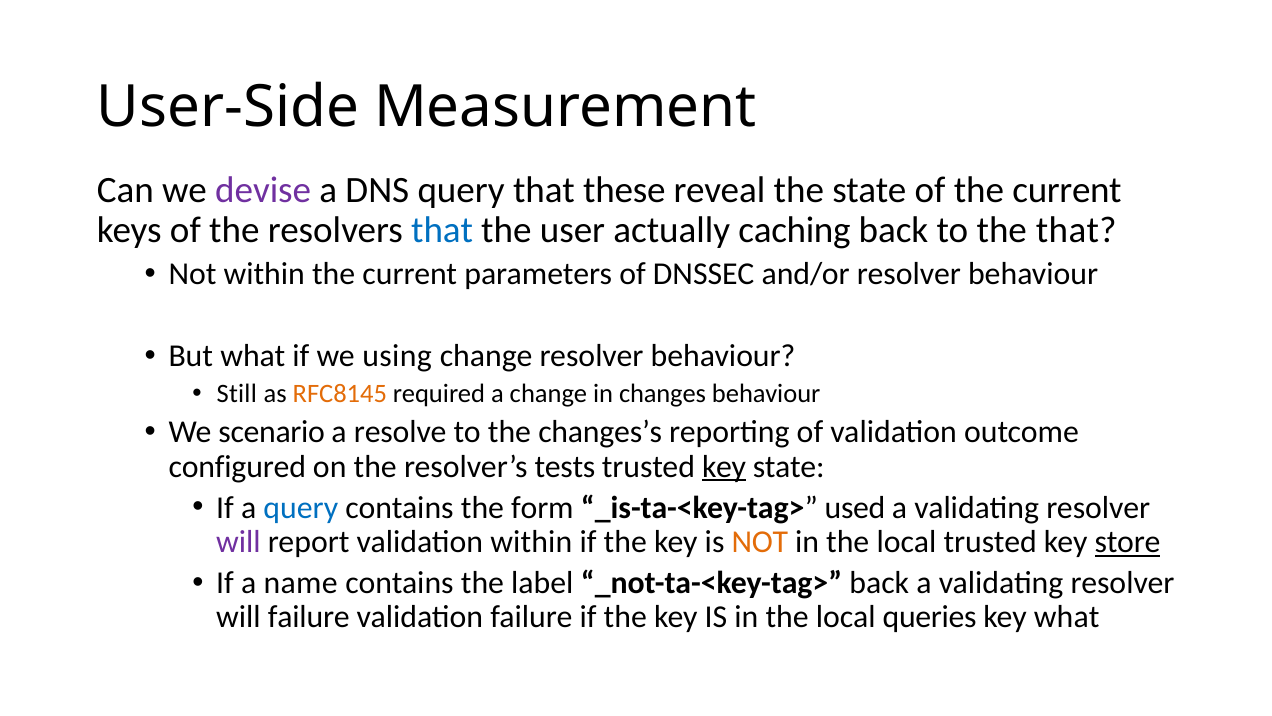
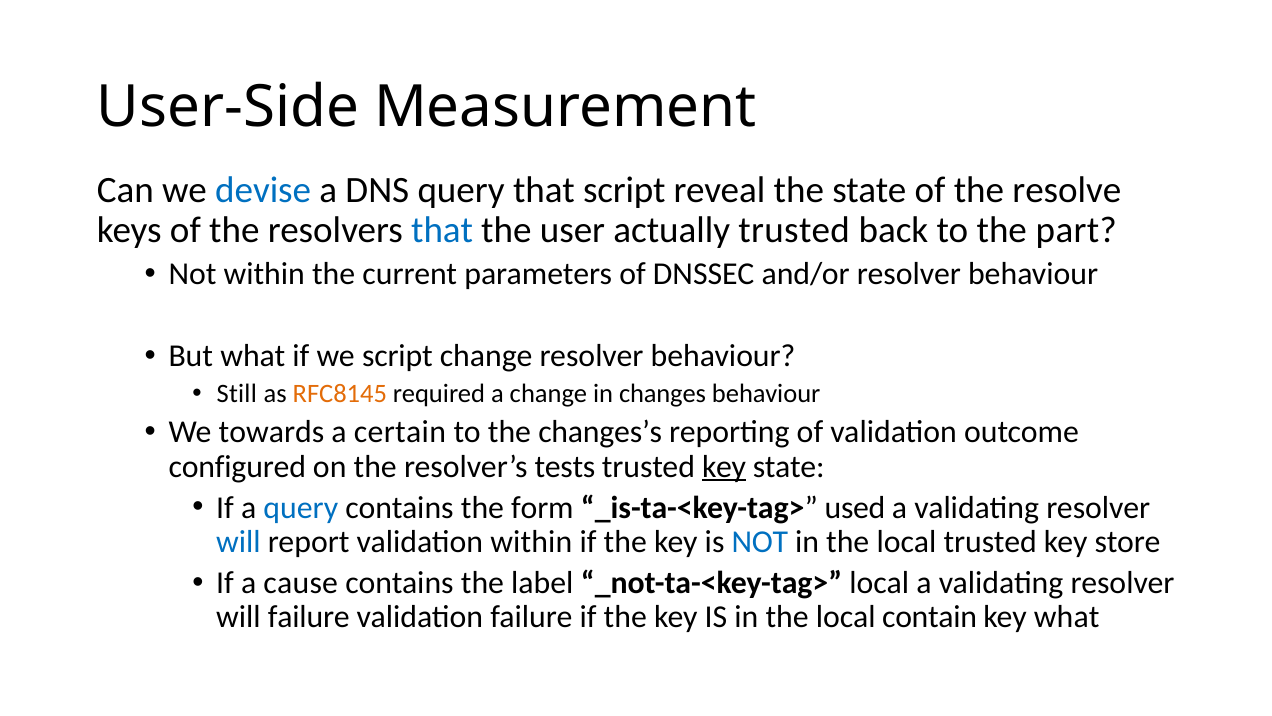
devise colour: purple -> blue (263, 190)
that these: these -> script (624, 190)
of the current: current -> resolve (1067, 190)
actually caching: caching -> trusted (794, 230)
the that: that -> part (1076, 230)
we using: using -> script (397, 356)
scenario: scenario -> towards (271, 432)
resolve: resolve -> certain (400, 432)
will colour: purple -> blue (238, 542)
NOT colour: orange -> blue (760, 542)
store underline: present -> none (1128, 542)
name: name -> cause (301, 583)
_not-ta-<key-tag> back: back -> local (879, 583)
queries: queries -> contain (930, 617)
